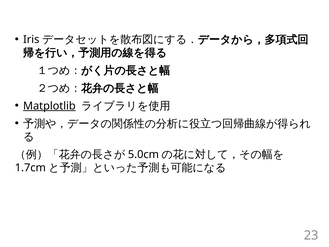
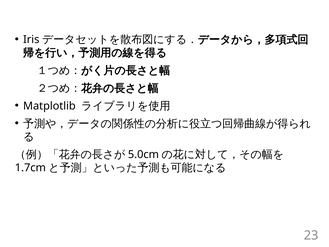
Matplotlib underline: present -> none (49, 106)
